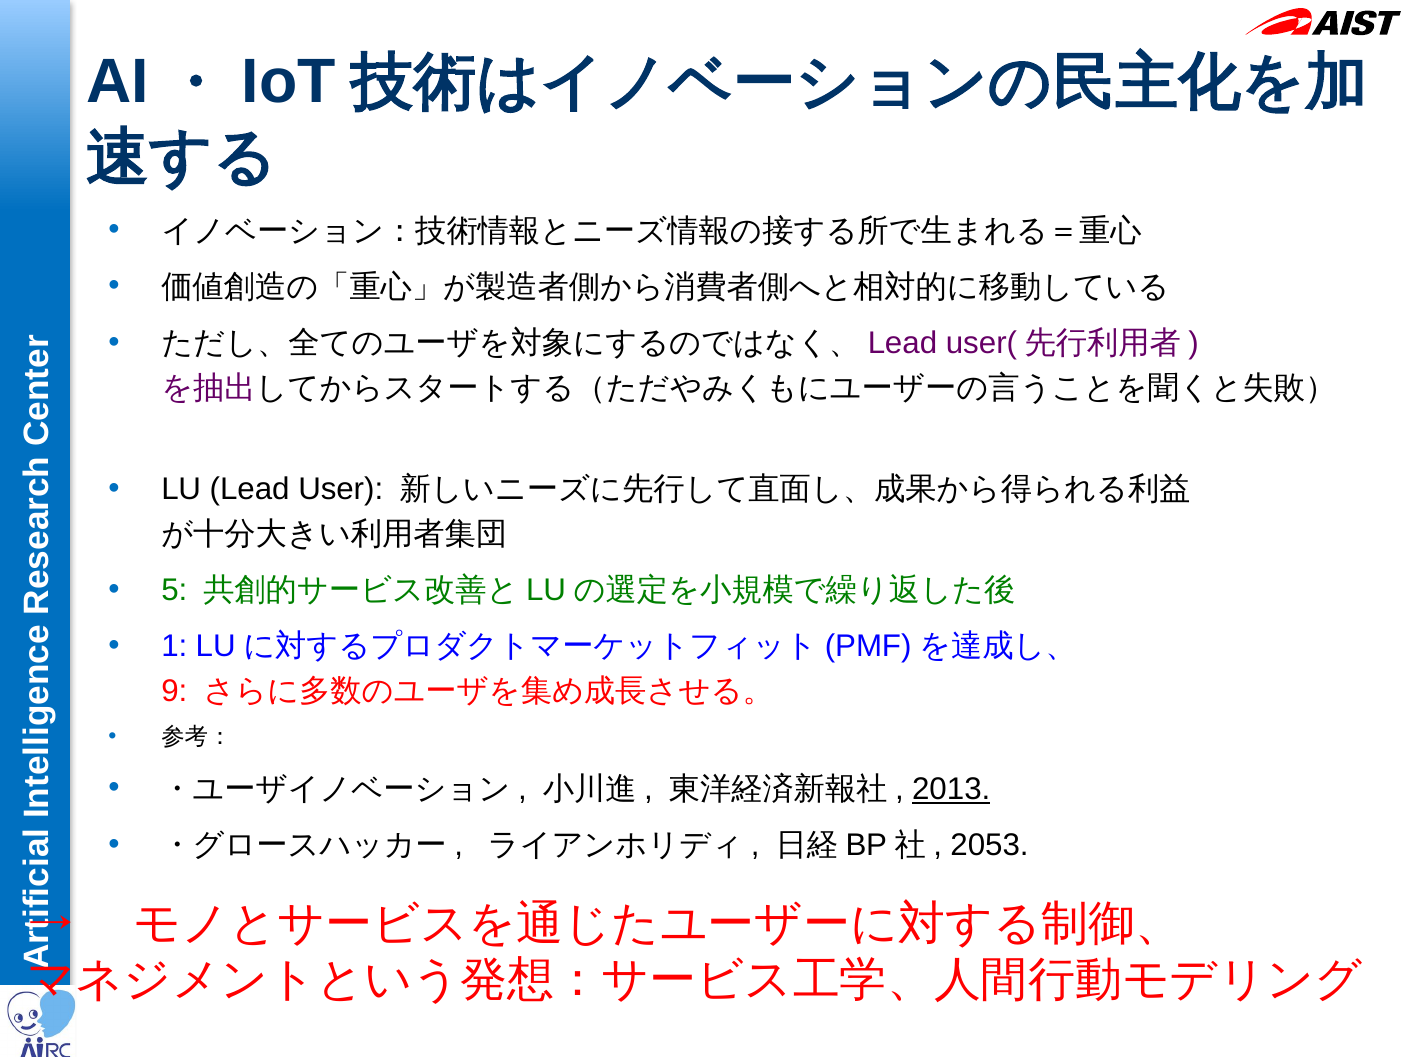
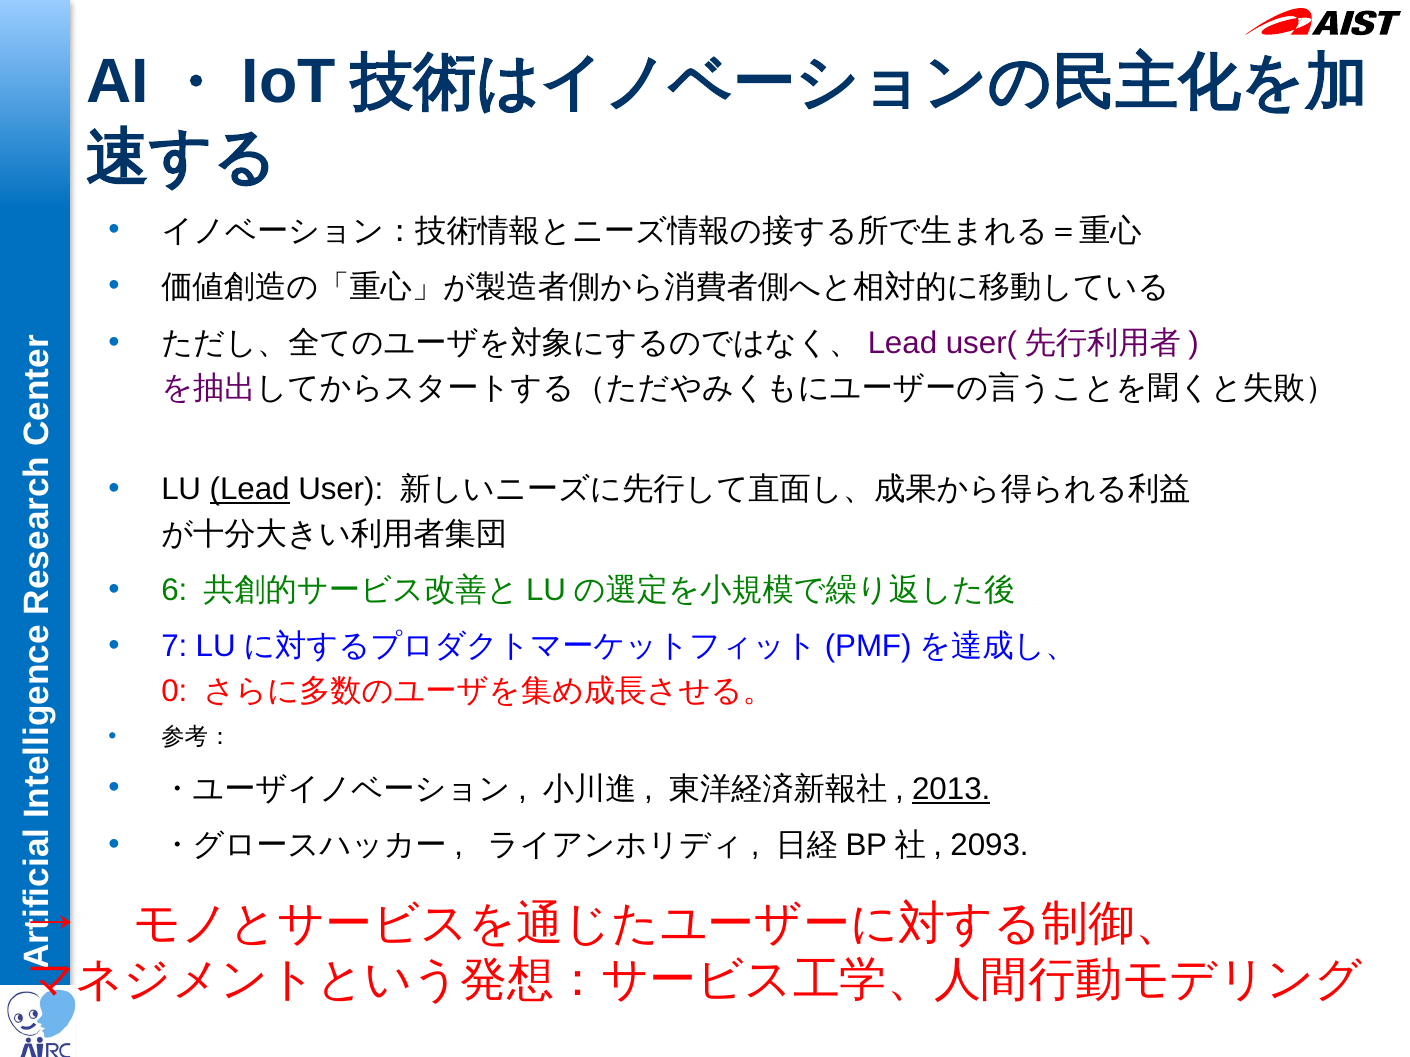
Lead underline: none -> present (250, 489)
5: 5 -> 6 (174, 591)
1: 1 -> 7 (174, 647)
9: 9 -> 0 (174, 692)
2053: 2053 -> 2093 (990, 846)
